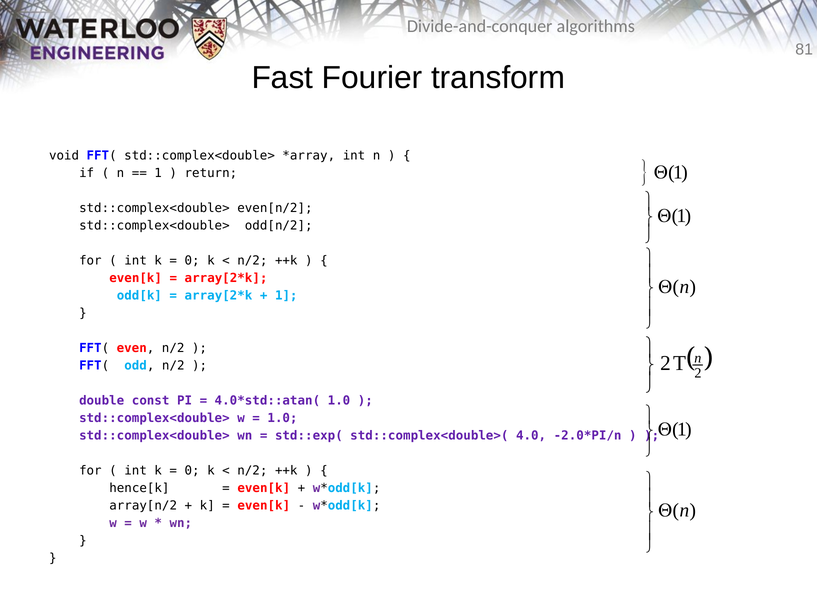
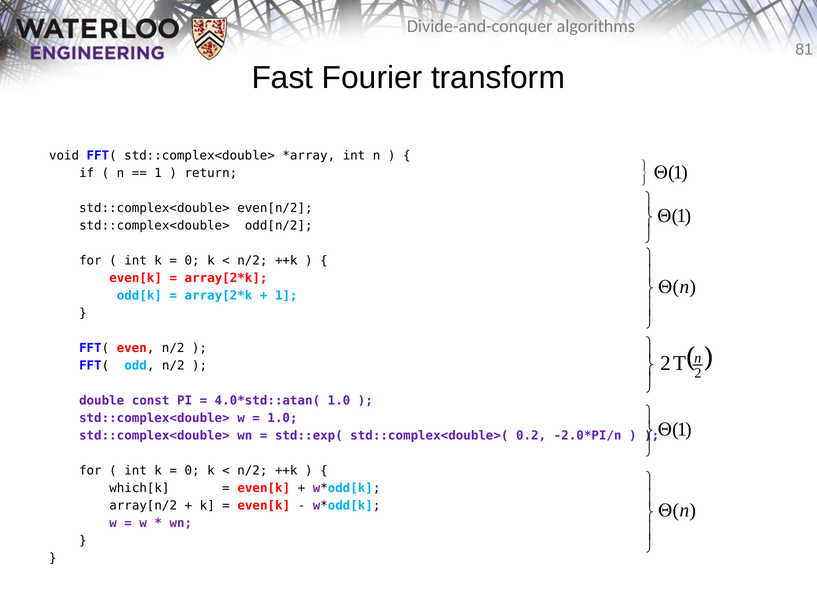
4.0: 4.0 -> 0.2 (531, 435)
hence[k: hence[k -> which[k (139, 488)
